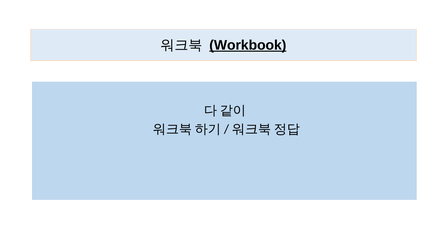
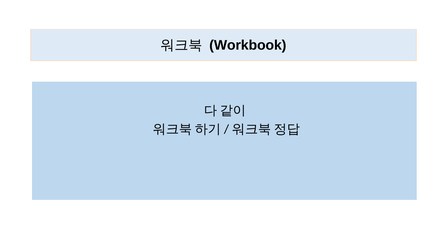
Workbook underline: present -> none (248, 45)
